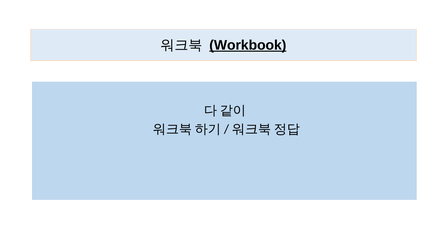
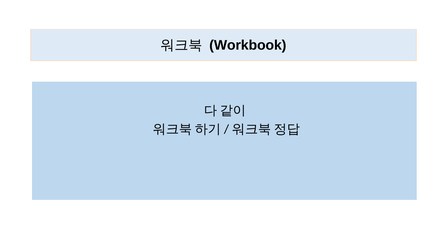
Workbook underline: present -> none (248, 45)
